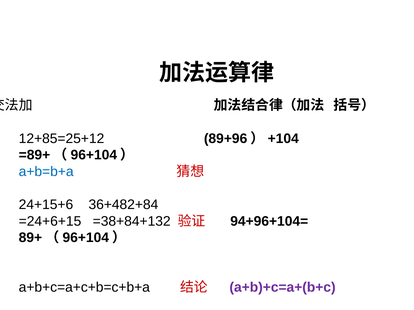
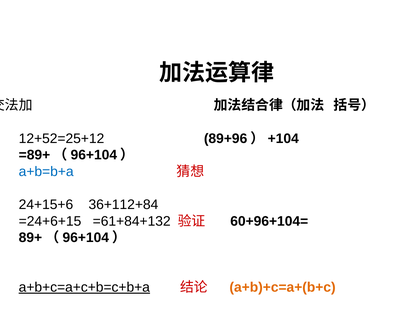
12+85=25+12: 12+85=25+12 -> 12+52=25+12 (62, 139)
36+482+84: 36+482+84 -> 36+112+84 (123, 205)
=38+84+132: =38+84+132 -> =61+84+132 (132, 222)
94+96+104=: 94+96+104= -> 60+96+104= (269, 222)
a+b+c=a+c+b=c+b+a underline: none -> present (84, 288)
a+b)+c=a+(b+c colour: purple -> orange (283, 288)
